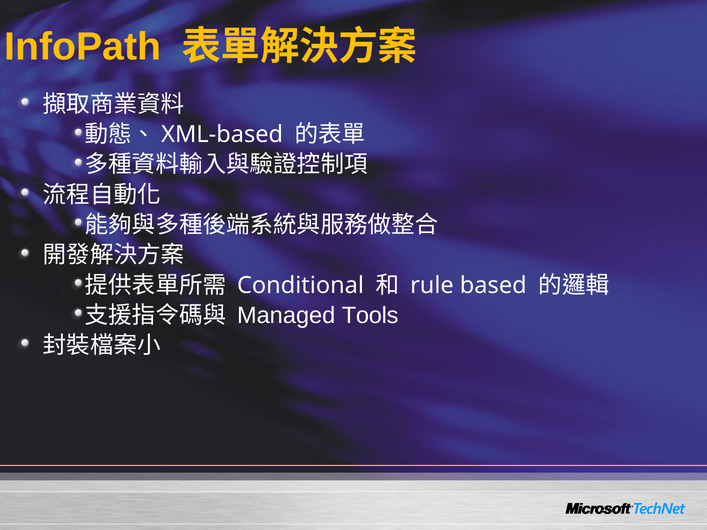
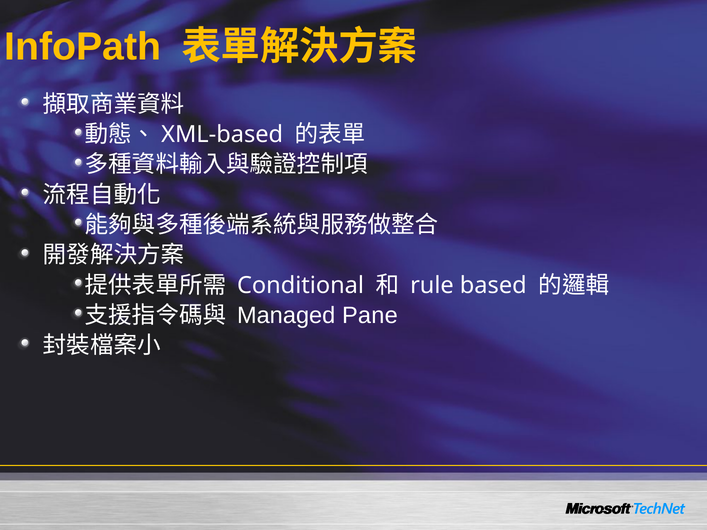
Tools: Tools -> Pane (370, 316)
